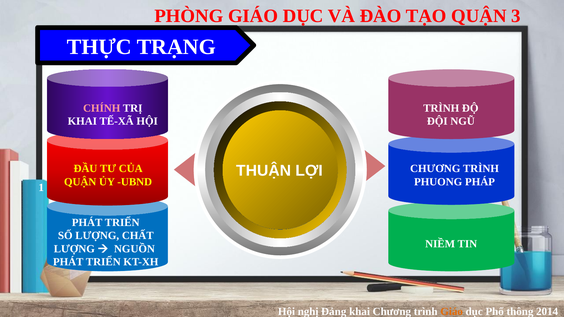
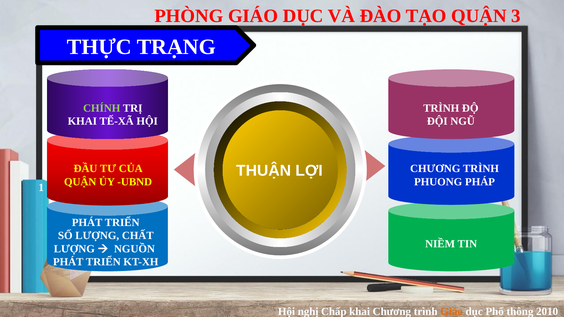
CHÍNH colour: pink -> light green (102, 108)
Đảng: Đảng -> Chấp (334, 312)
2014: 2014 -> 2010 (547, 312)
